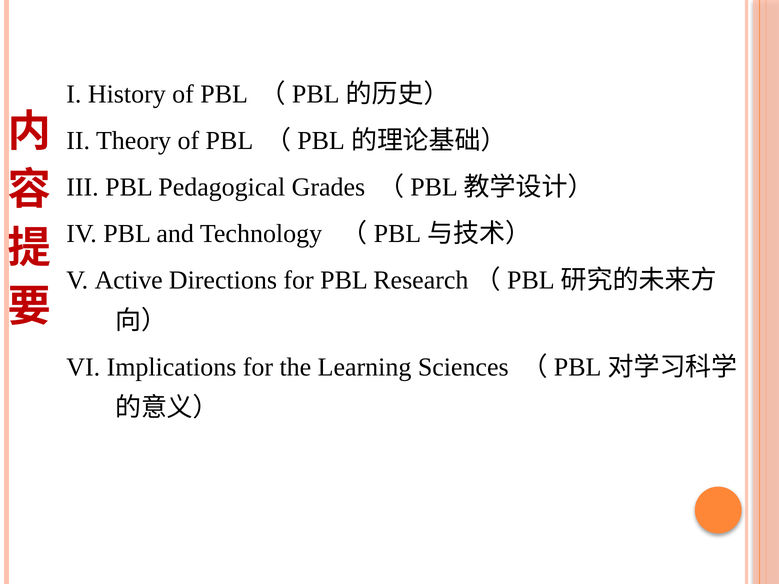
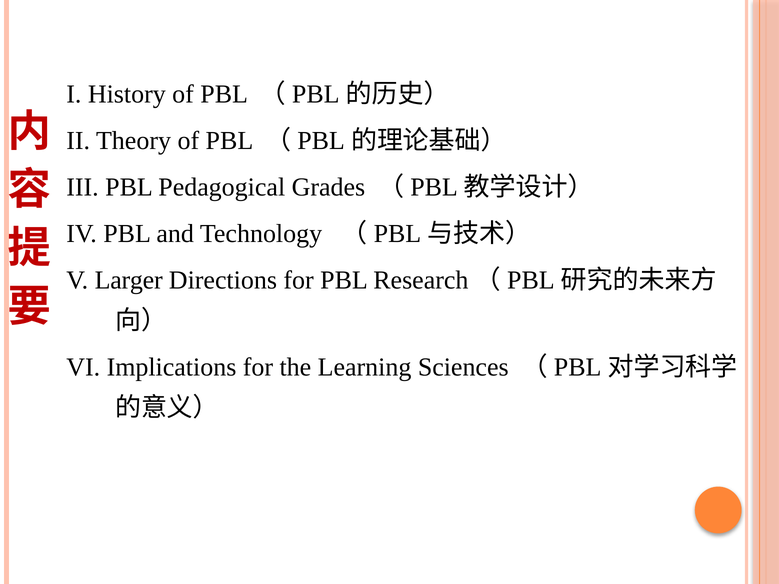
Active: Active -> Larger (129, 280)
